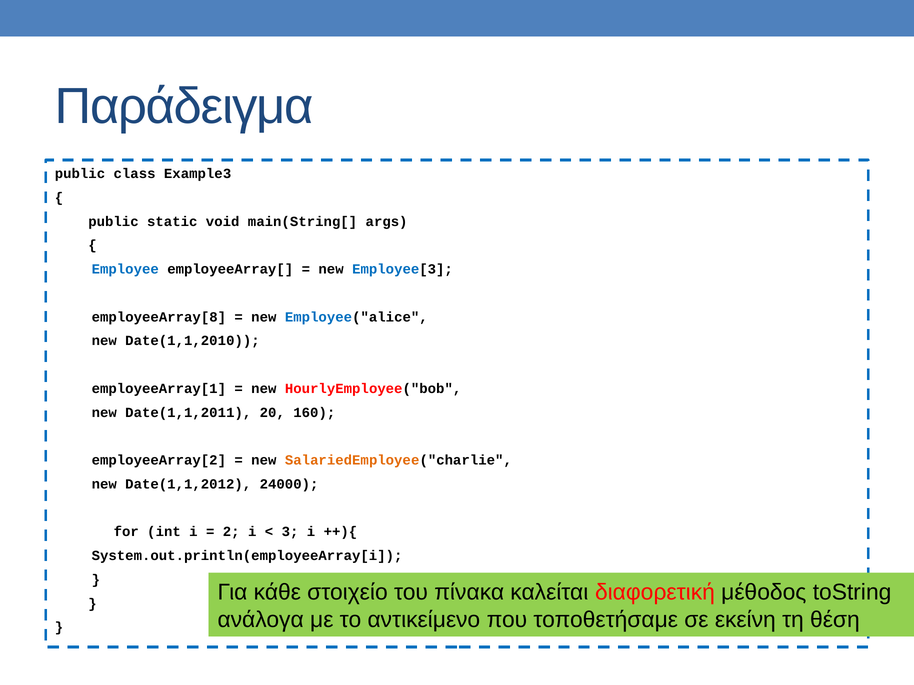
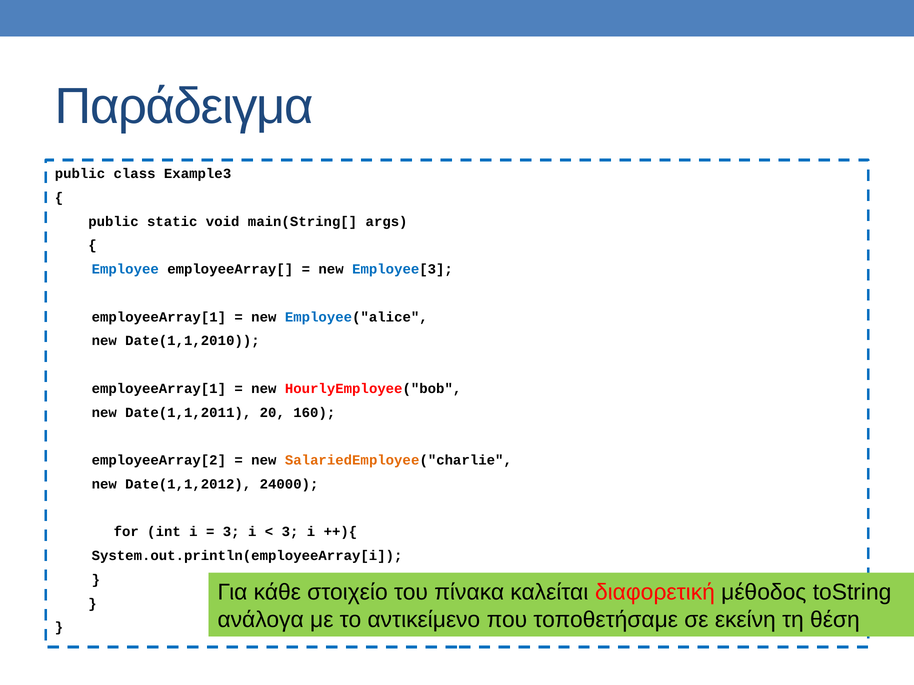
employeeArray[8: employeeArray[8 -> employeeArray[1 (159, 317)
2: 2 -> 3 (231, 532)
